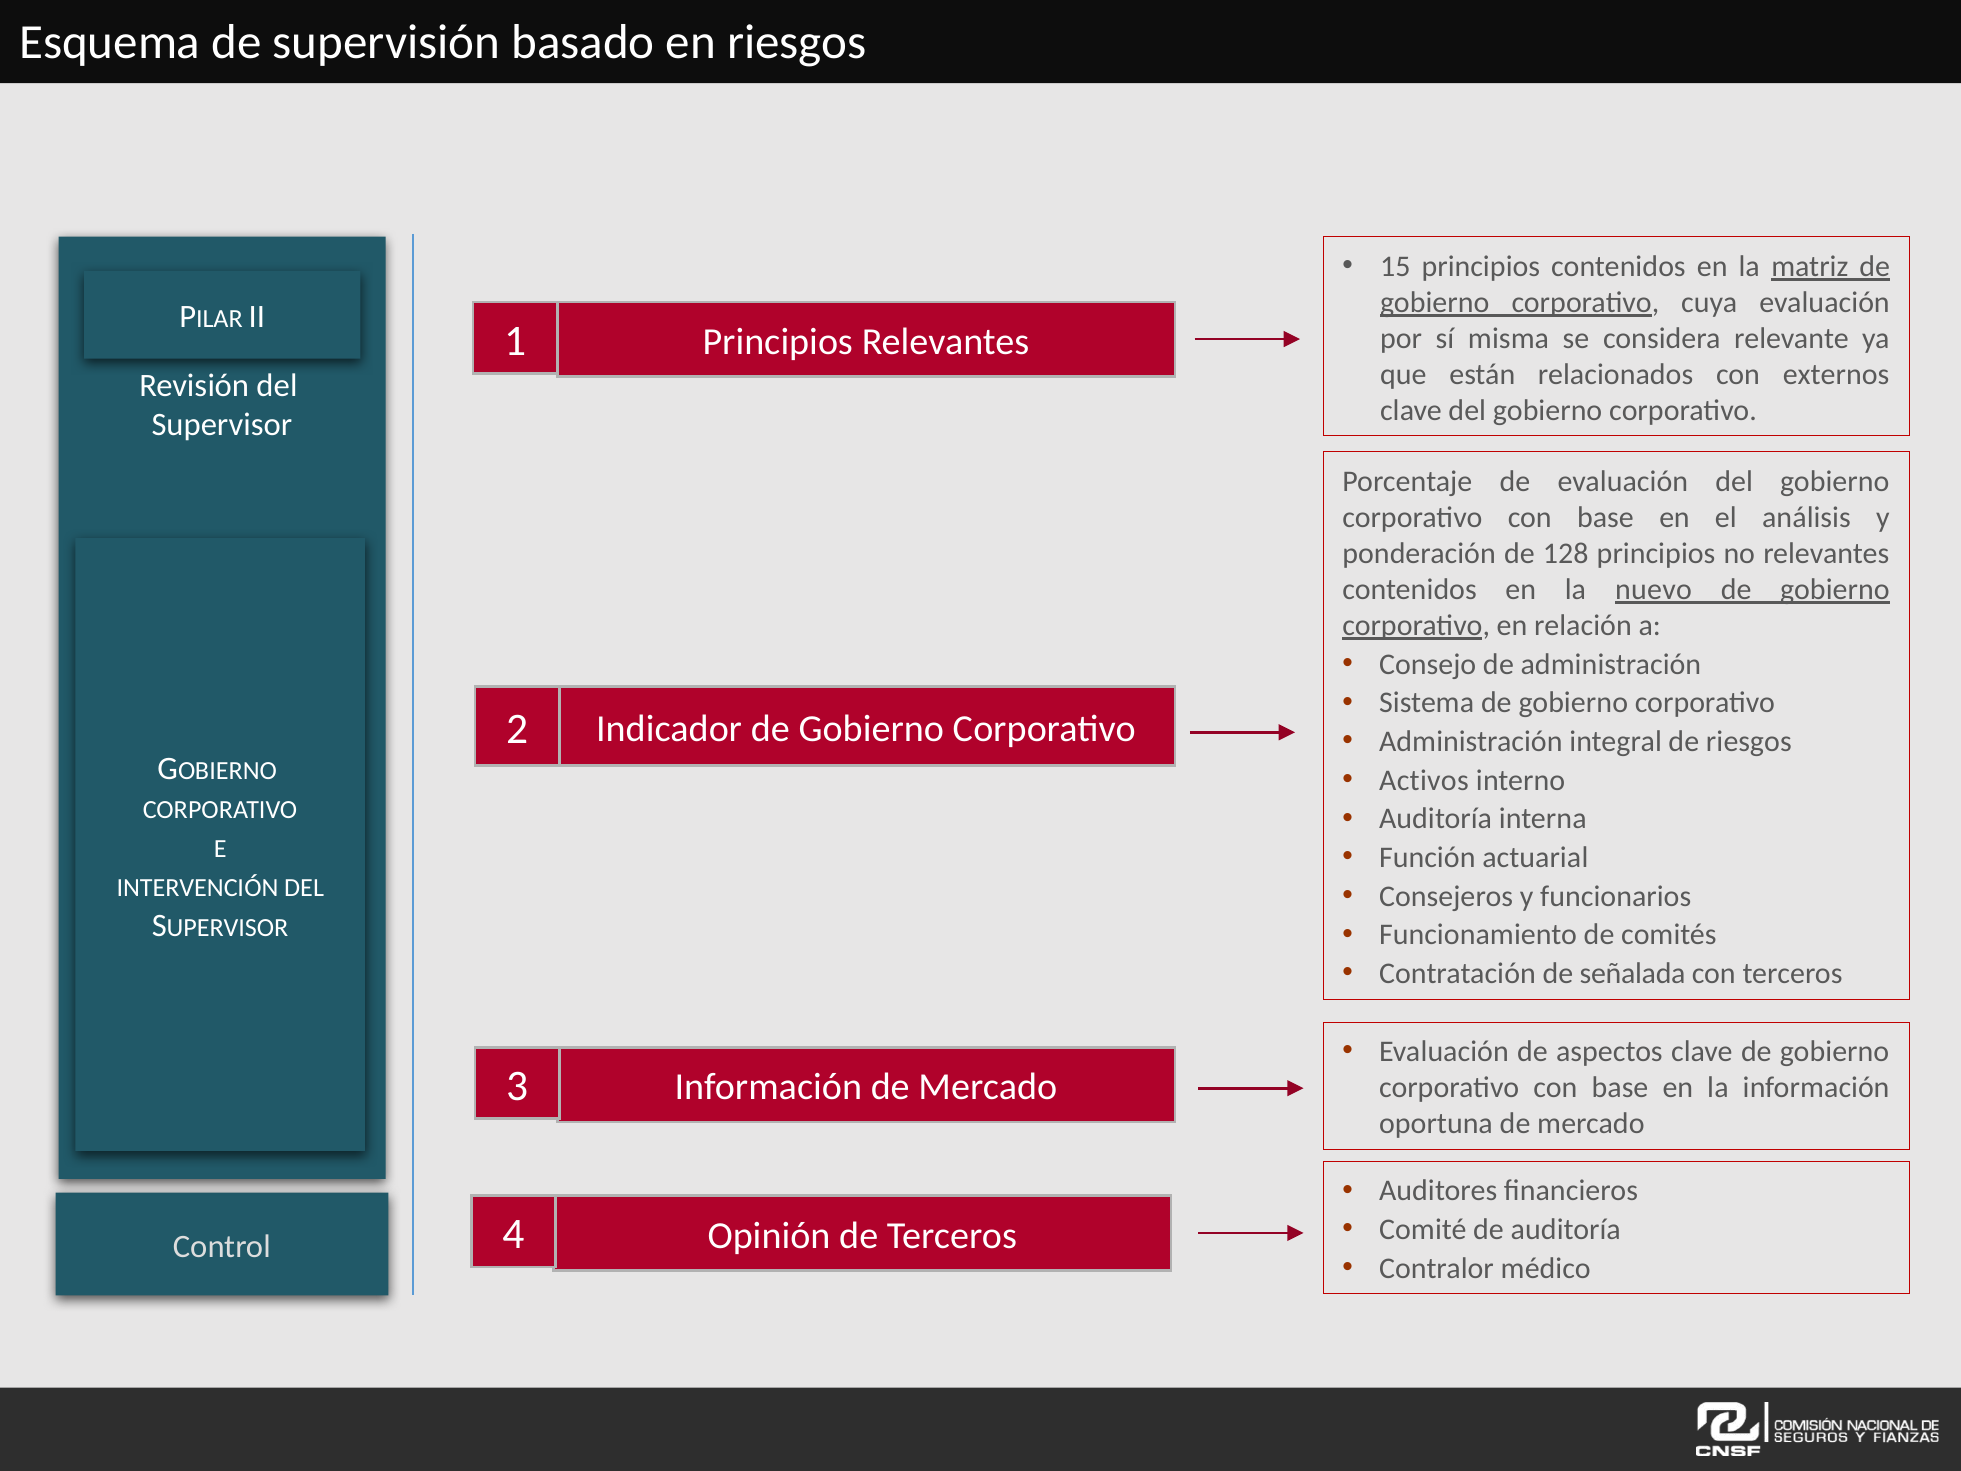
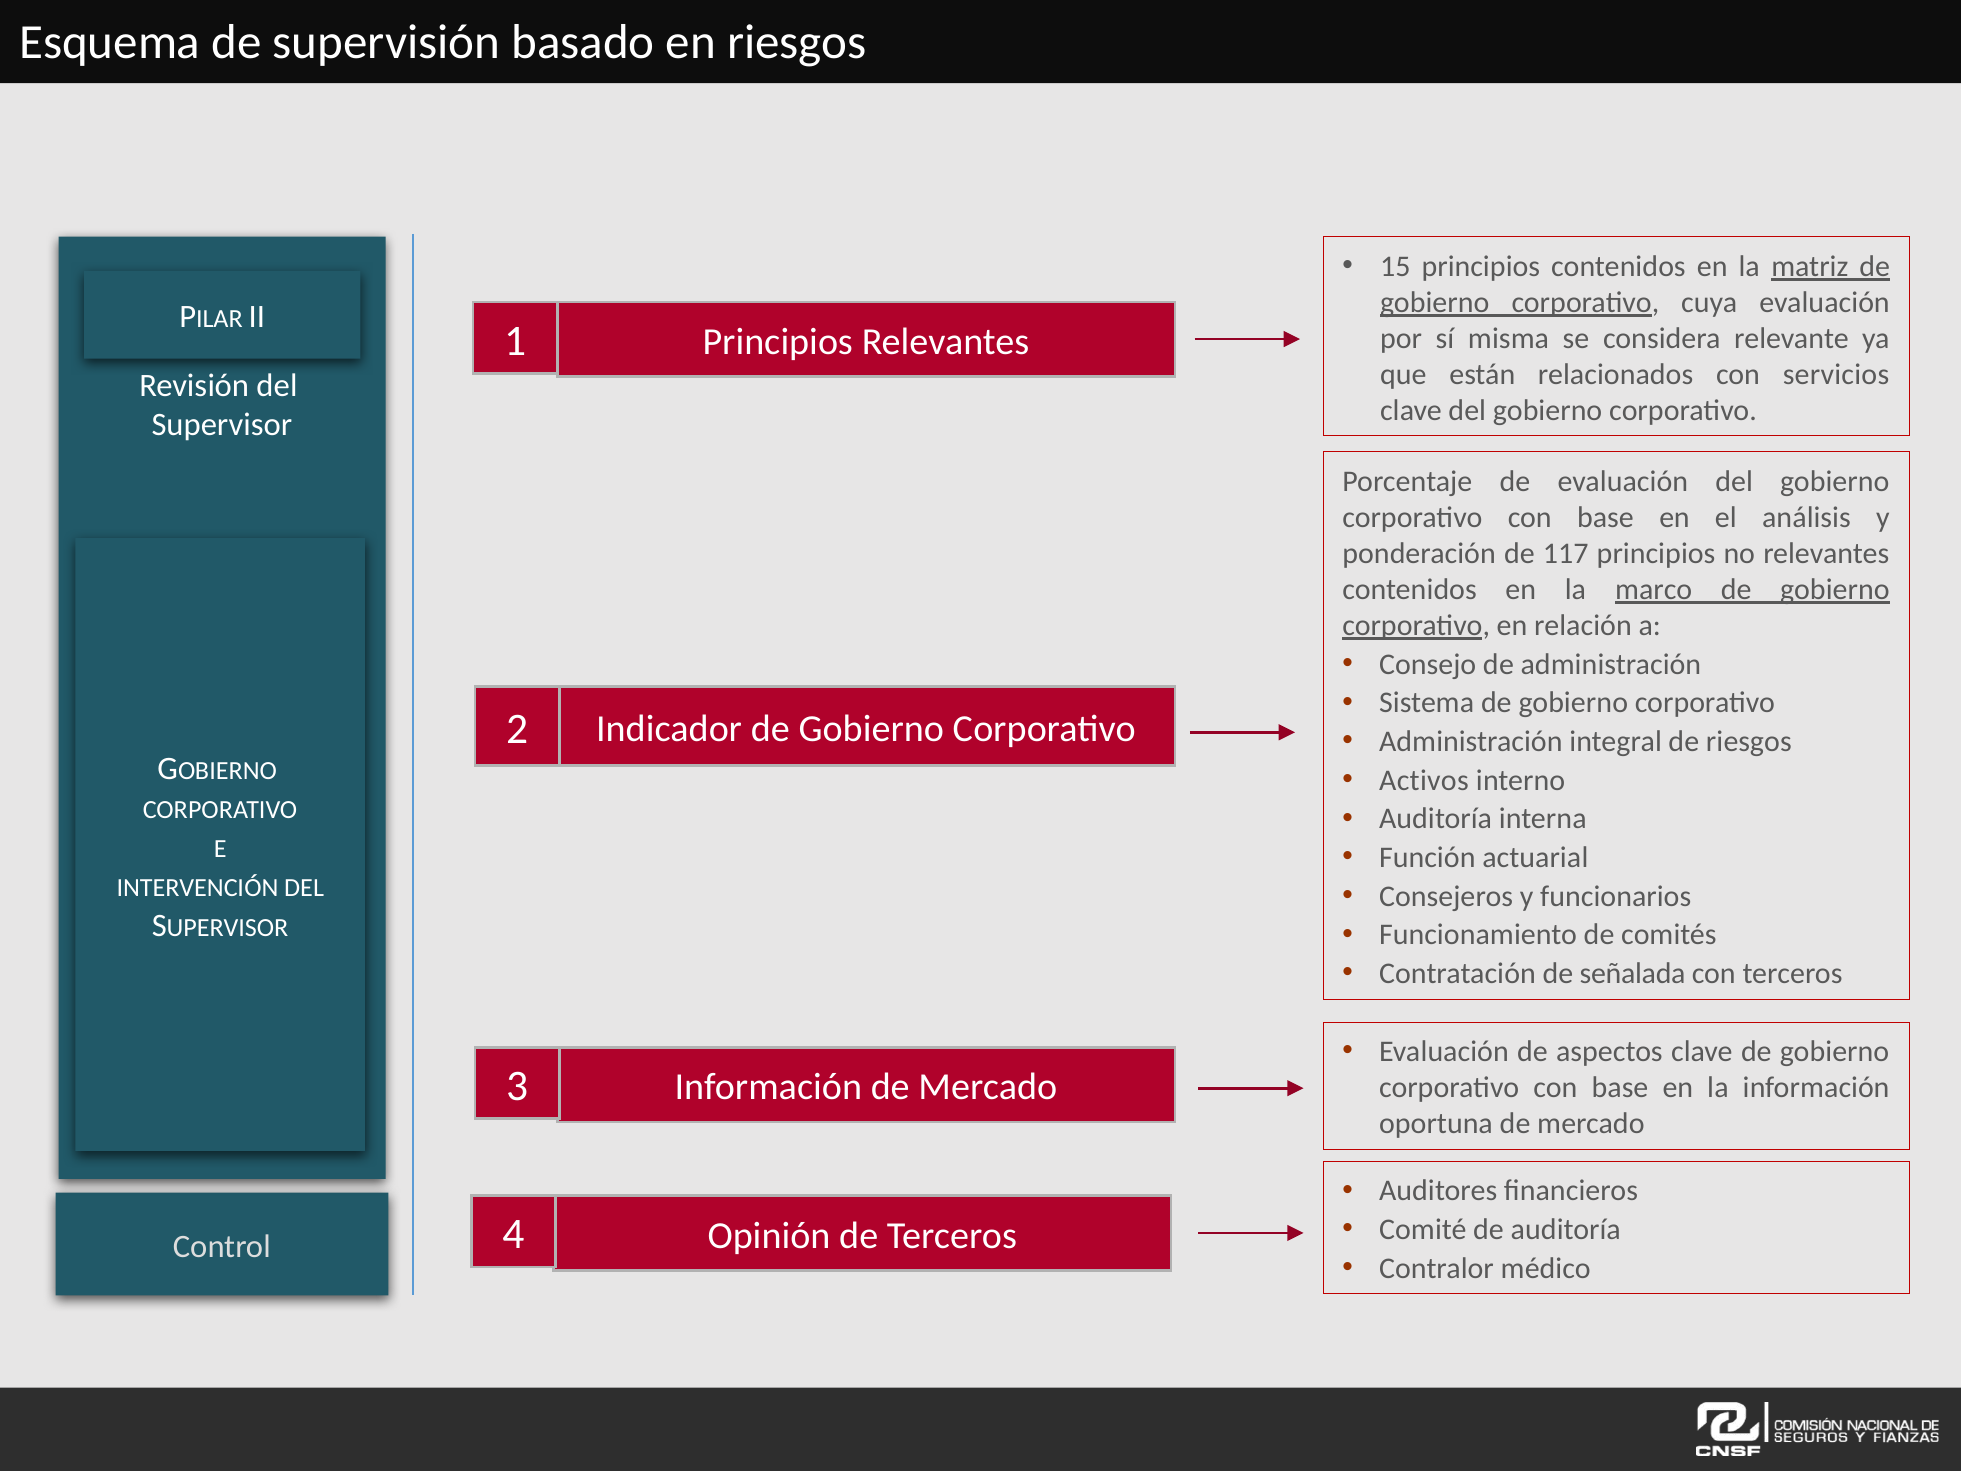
externos: externos -> servicios (1836, 374)
128: 128 -> 117 (1566, 554)
nuevo: nuevo -> marco (1654, 590)
